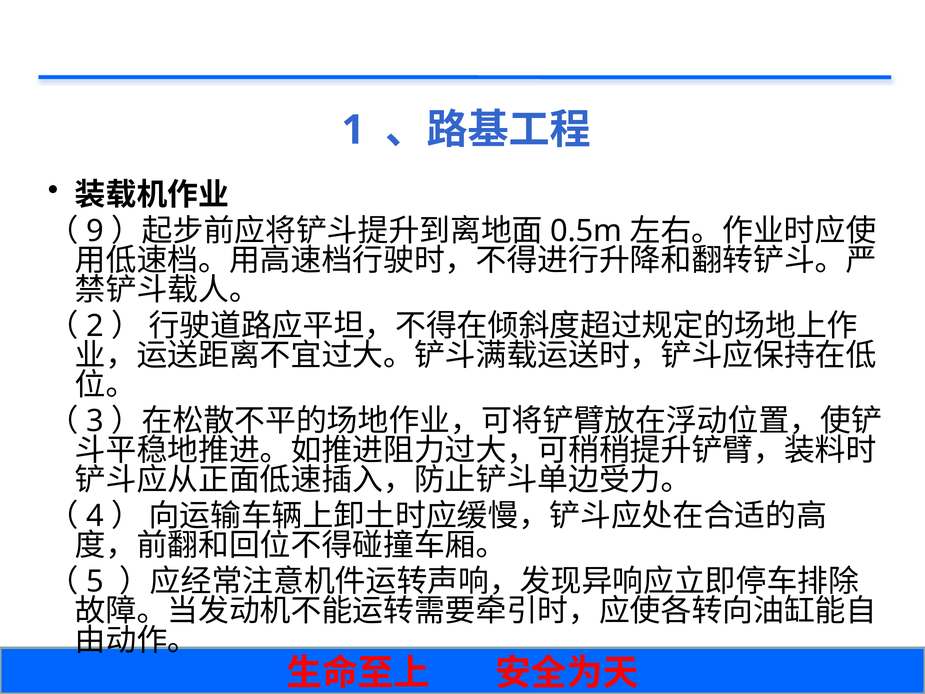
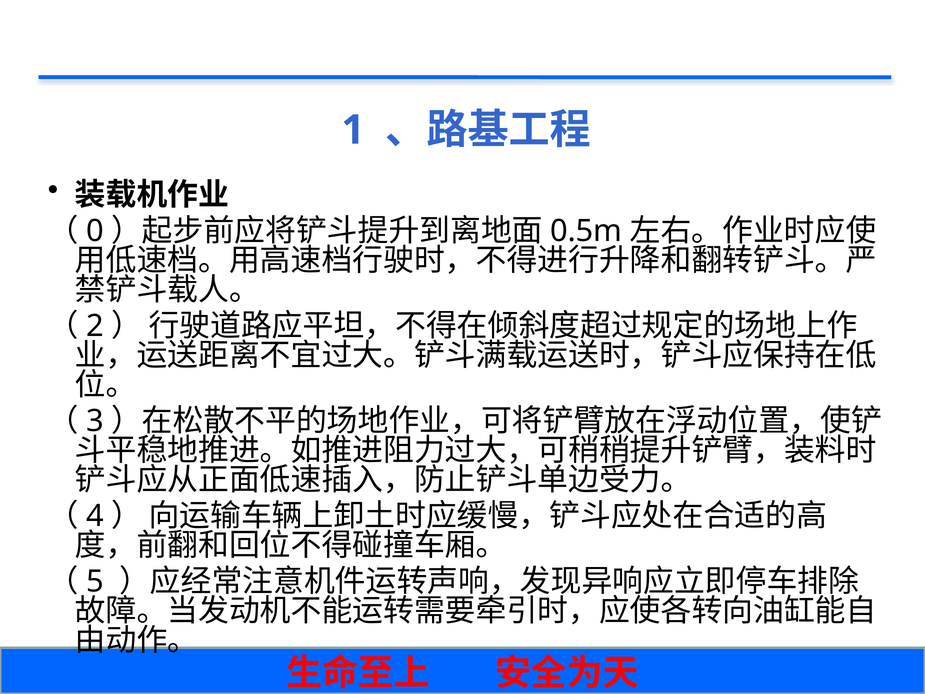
9: 9 -> 0 (95, 231)
